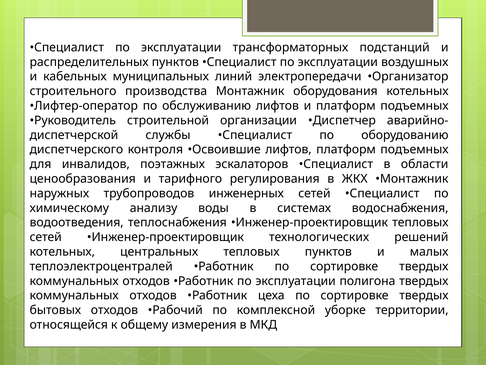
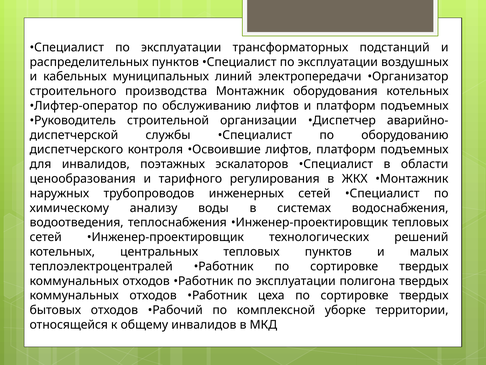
общему измерения: измерения -> инвалидов (204, 324)
